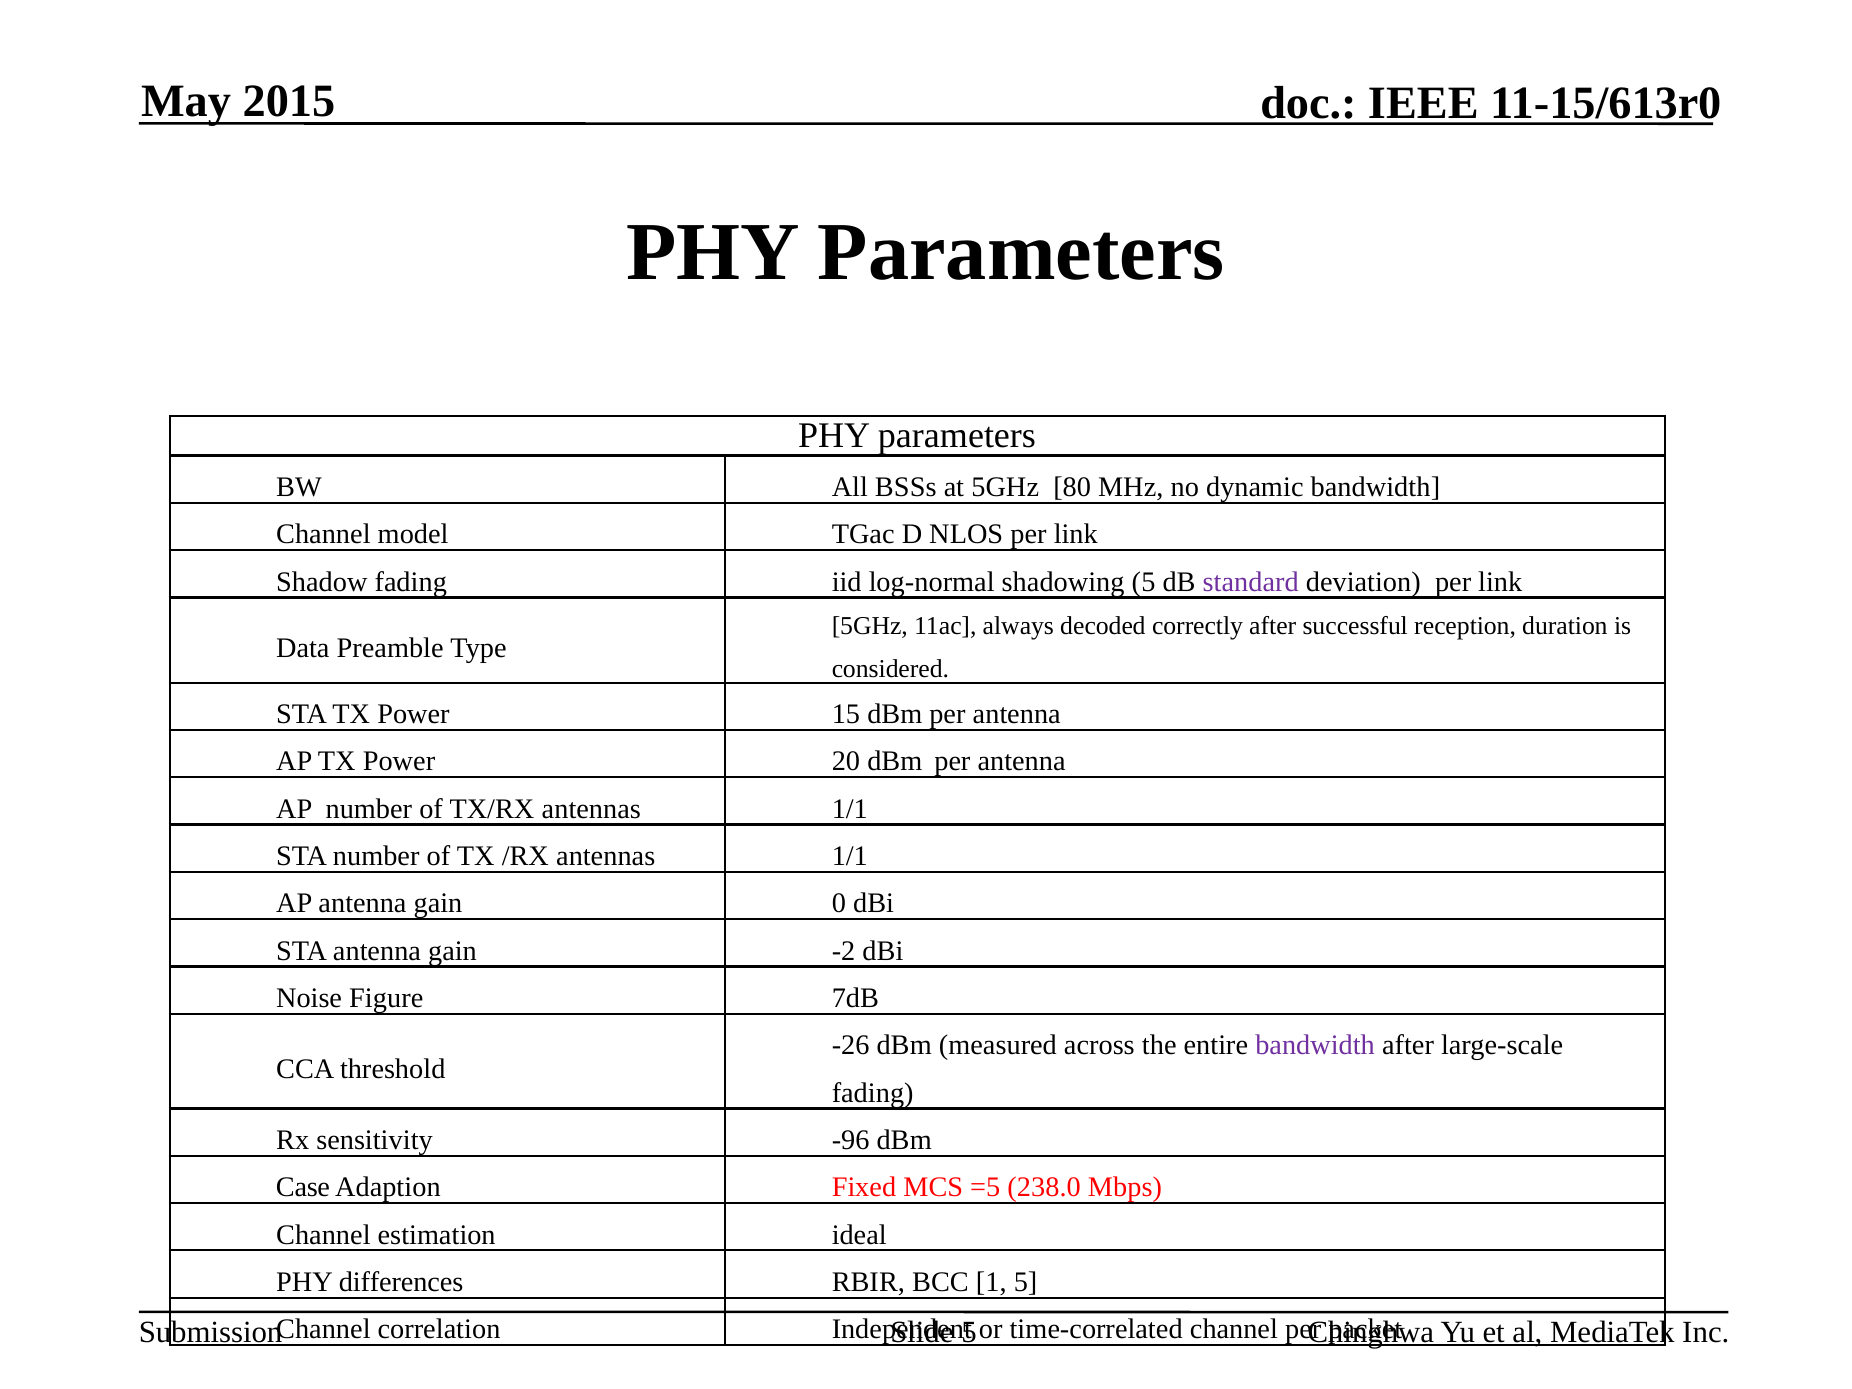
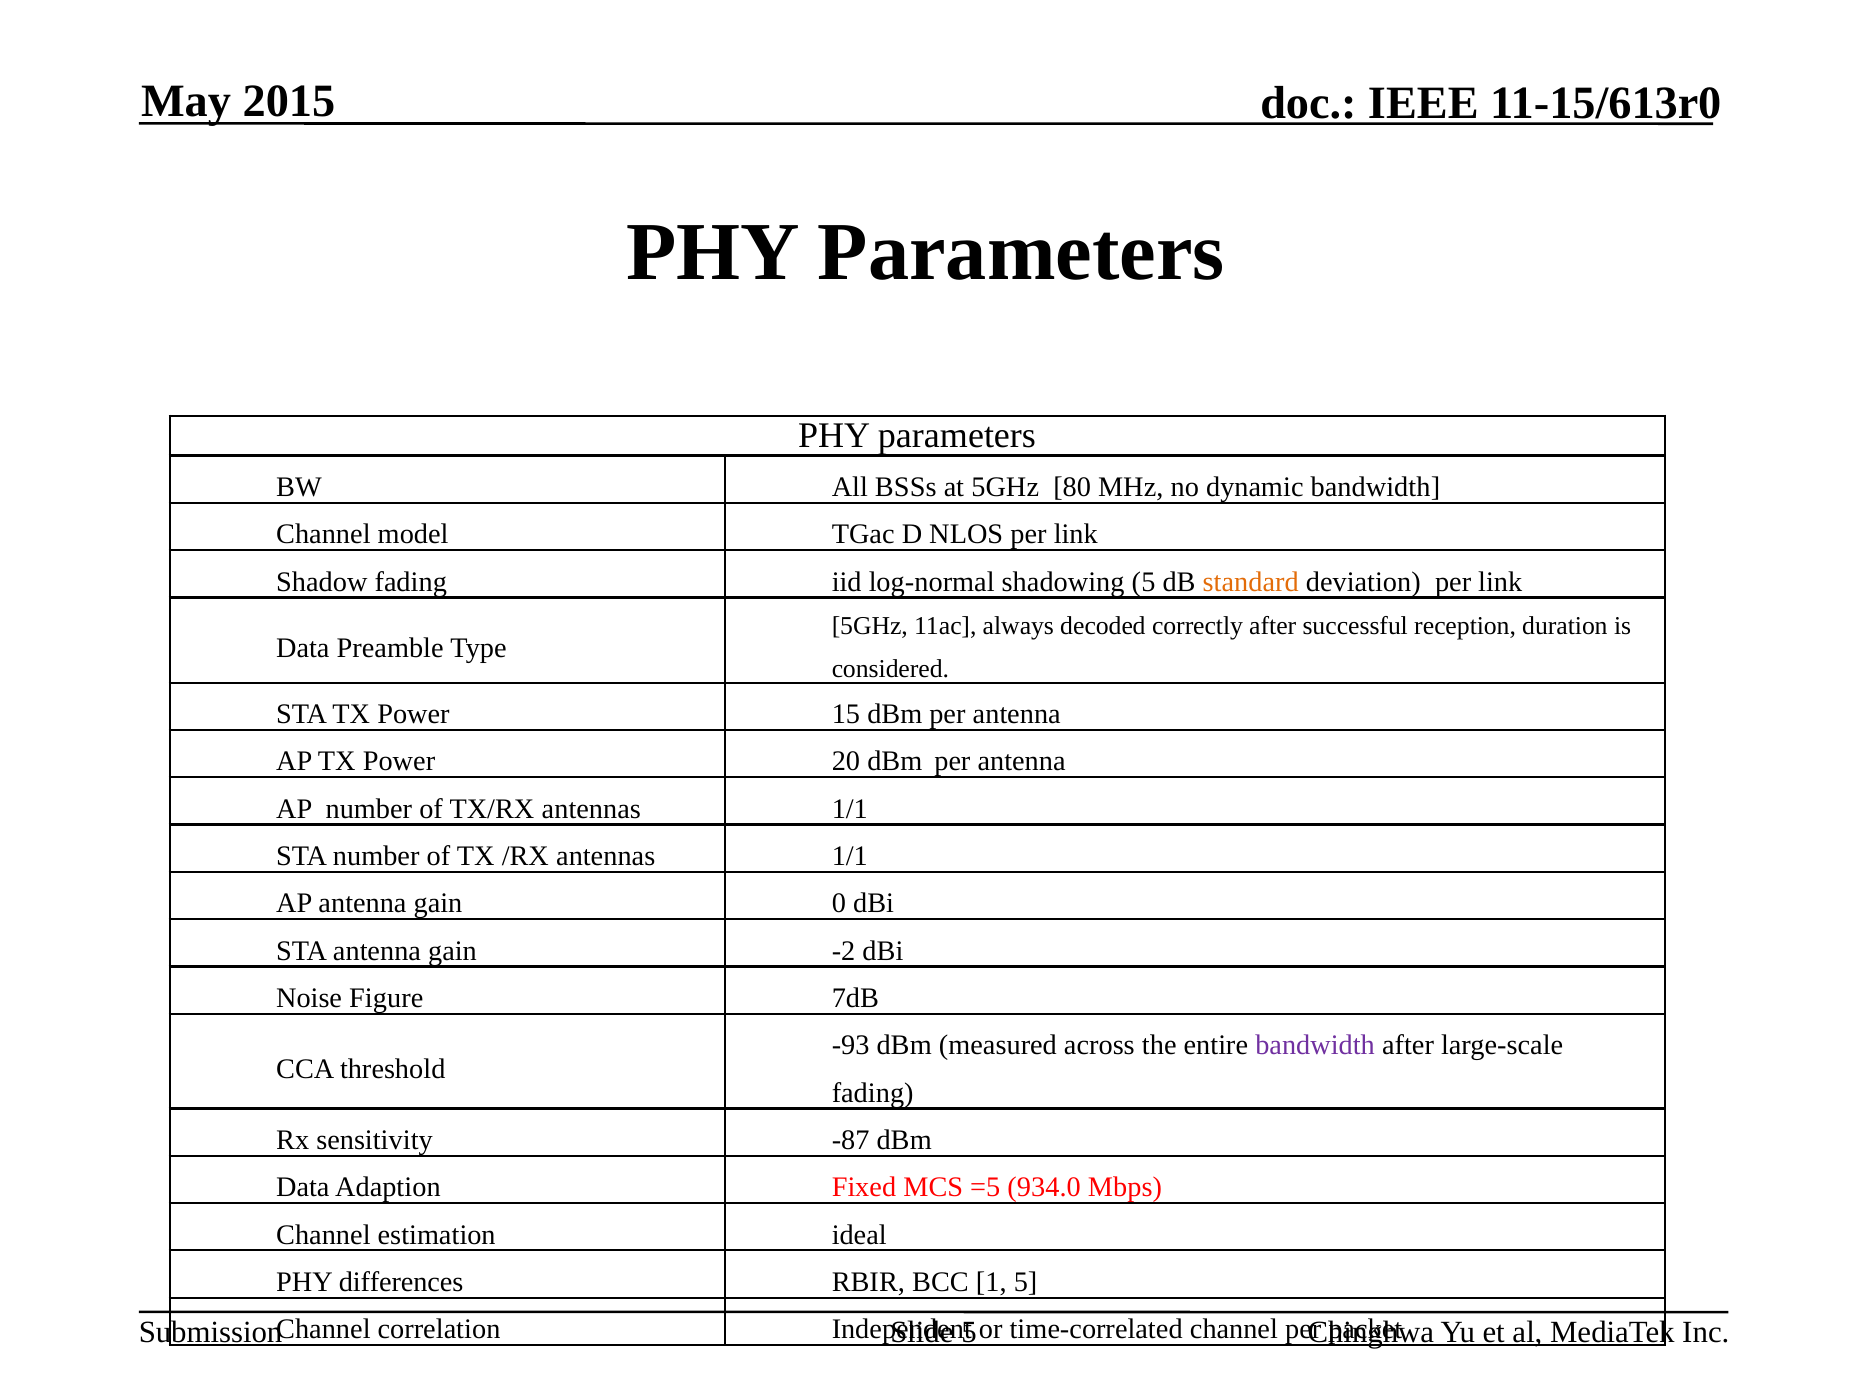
standard colour: purple -> orange (1251, 582)
-26: -26 -> -93 (851, 1046)
-96: -96 -> -87 (851, 1140)
Case: Case -> Data (303, 1187)
238.0: 238.0 -> 934.0 (1044, 1187)
